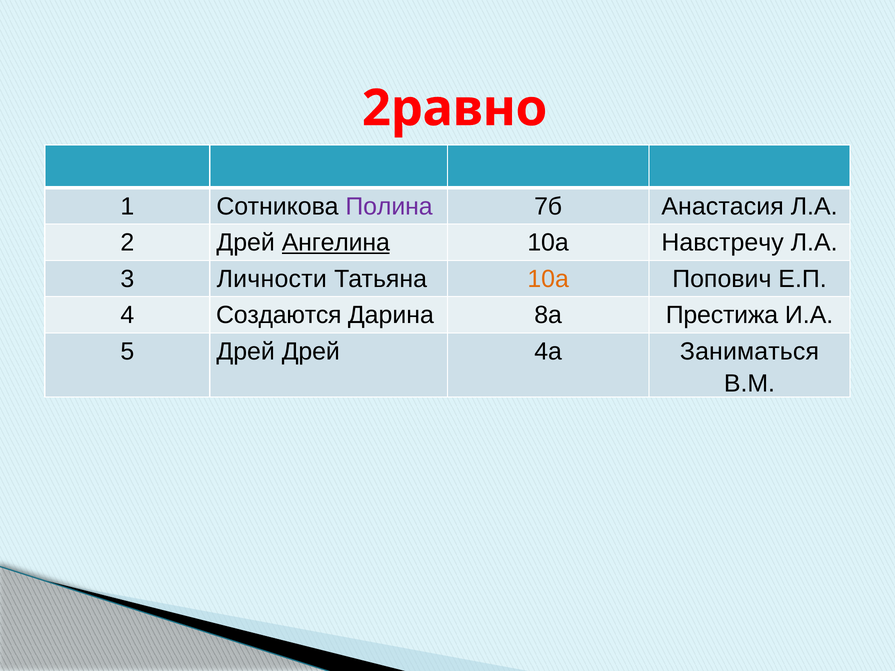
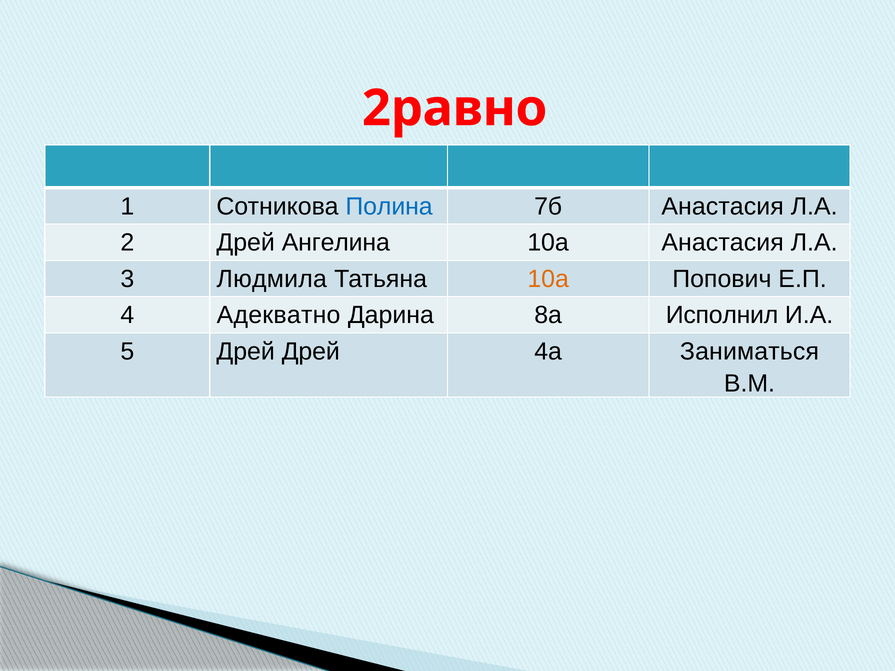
Полина colour: purple -> blue (389, 206)
Ангелина underline: present -> none (336, 243)
10а Навстречу: Навстречу -> Анастасия (723, 243)
Личности: Личности -> Людмила (272, 279)
Создаются: Создаются -> Адекватно (279, 315)
Престижа: Престижа -> Исполнил (722, 315)
